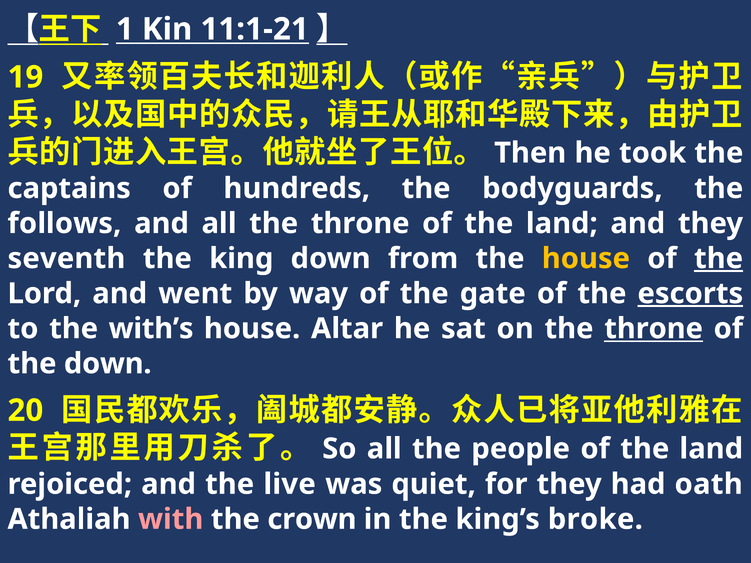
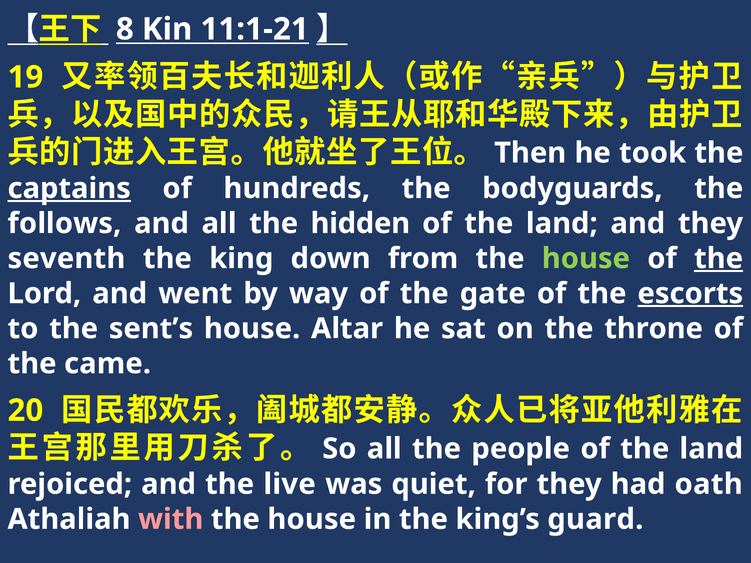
1: 1 -> 8 (125, 29)
captains underline: none -> present (69, 188)
all the throne: throne -> hidden (360, 224)
house colour: yellow -> light green (586, 259)
with’s: with’s -> sent’s (151, 329)
throne underline: present -> none (654, 329)
the down: down -> came (108, 364)
crown: crown -> house (312, 519)
broke: broke -> guard (595, 519)
